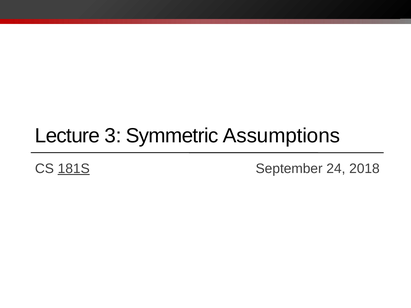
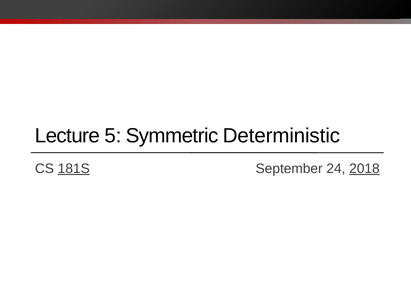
3: 3 -> 5 (113, 136)
Assumptions: Assumptions -> Deterministic (281, 136)
2018 underline: none -> present (364, 169)
